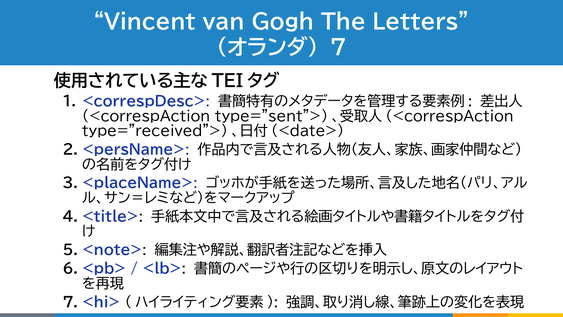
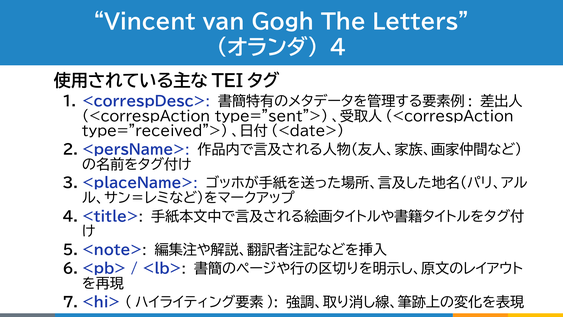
7: 7 -> 4 (338, 48)
